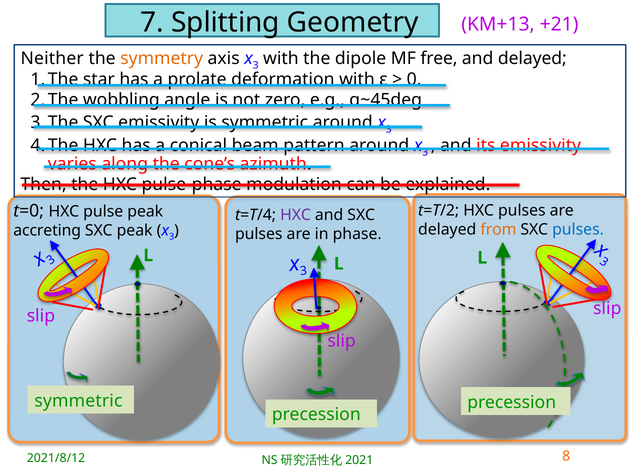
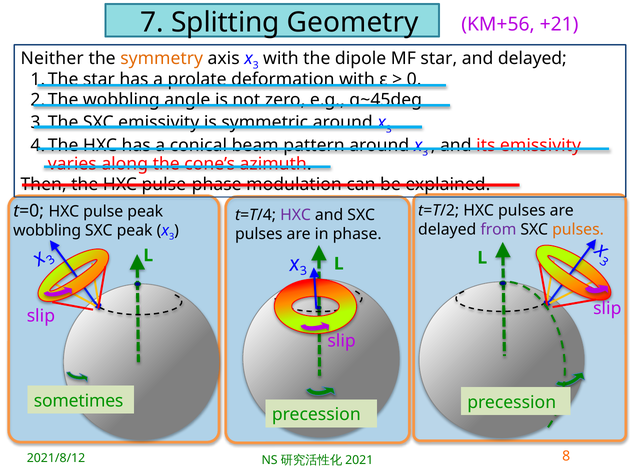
KM+13: KM+13 -> KM+56 (498, 24)
MF free: free -> star (439, 58)
from colour: orange -> purple (498, 229)
pulses colour: blue -> orange (578, 229)
accreting: accreting -> wobbling (47, 231)
symmetric: symmetric -> sometimes (79, 401)
